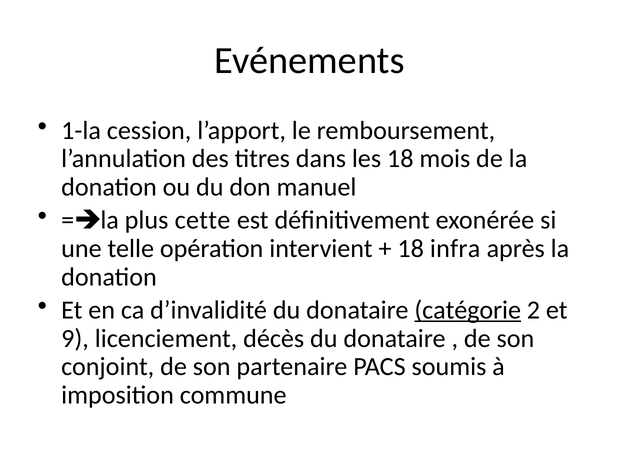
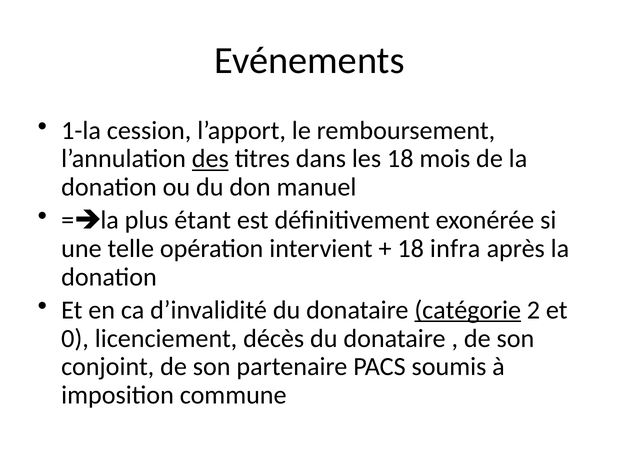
des underline: none -> present (210, 159)
cette: cette -> étant (203, 220)
9: 9 -> 0 (75, 338)
